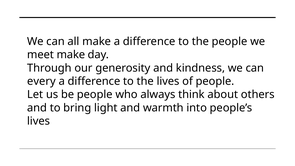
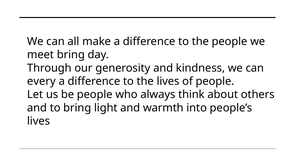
meet make: make -> bring (71, 55)
